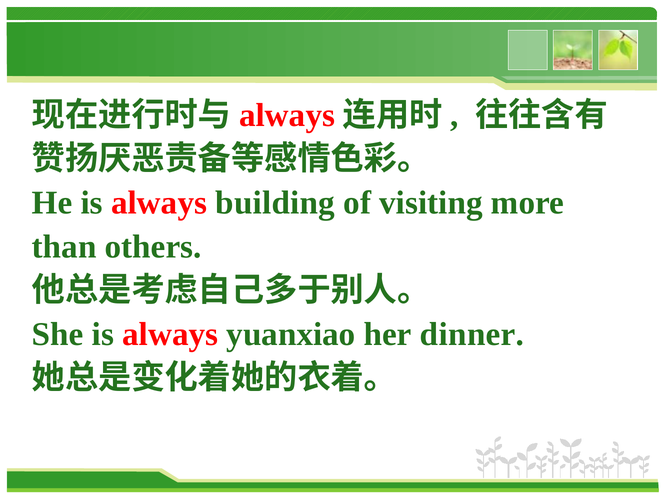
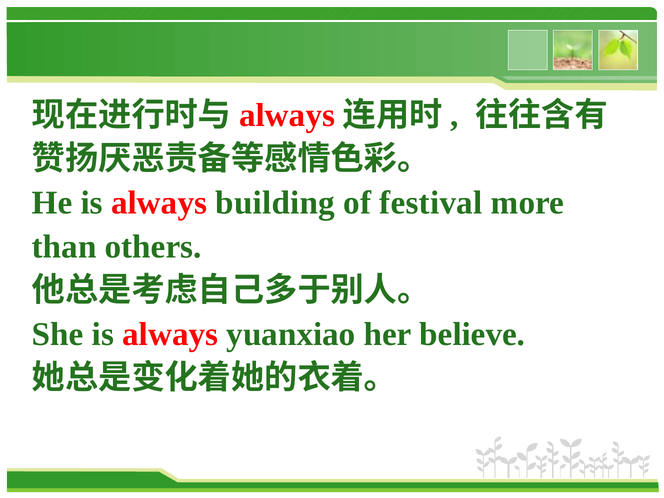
visiting: visiting -> festival (431, 203)
dinner: dinner -> believe (472, 334)
